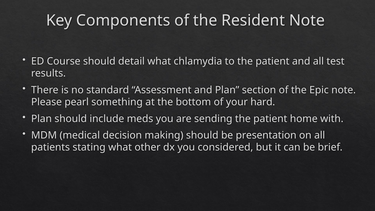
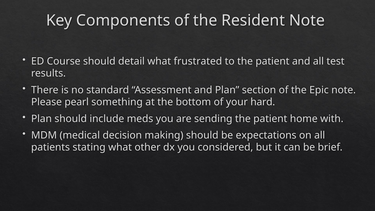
chlamydia: chlamydia -> frustrated (198, 61)
presentation: presentation -> expectations (266, 135)
